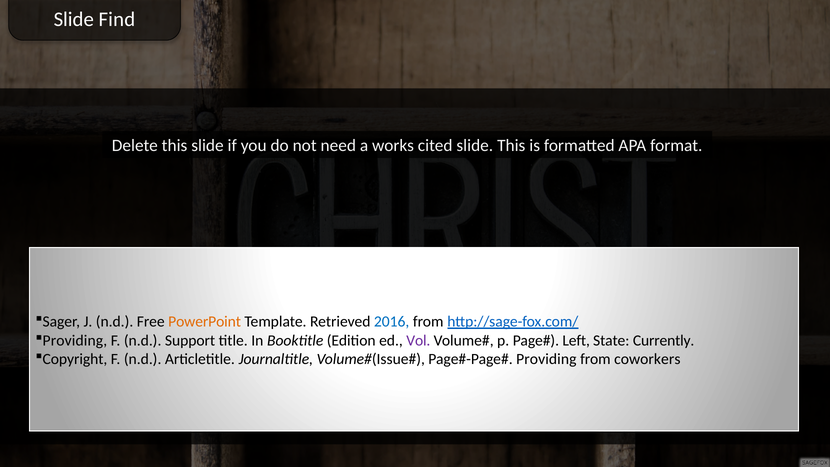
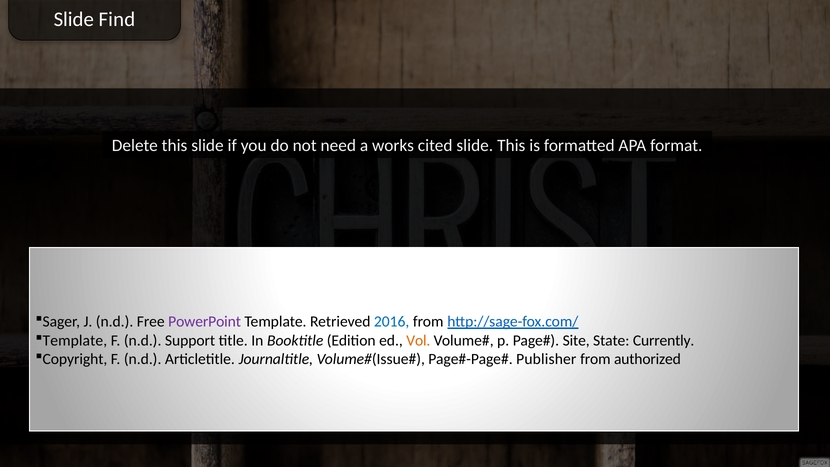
PowerPoint colour: orange -> purple (205, 322)
Providing: Providing -> Template (75, 340)
Vol colour: purple -> orange (418, 340)
Left: Left -> Site (576, 340)
Providing: Providing -> Publisher (546, 359)
coworkers: coworkers -> authorized (647, 359)
